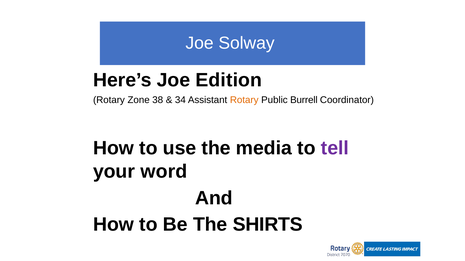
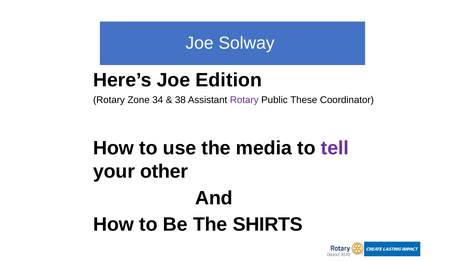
38: 38 -> 34 (158, 100)
34: 34 -> 38 (180, 100)
Rotary colour: orange -> purple (244, 100)
Burrell: Burrell -> These (304, 100)
word: word -> other (164, 172)
